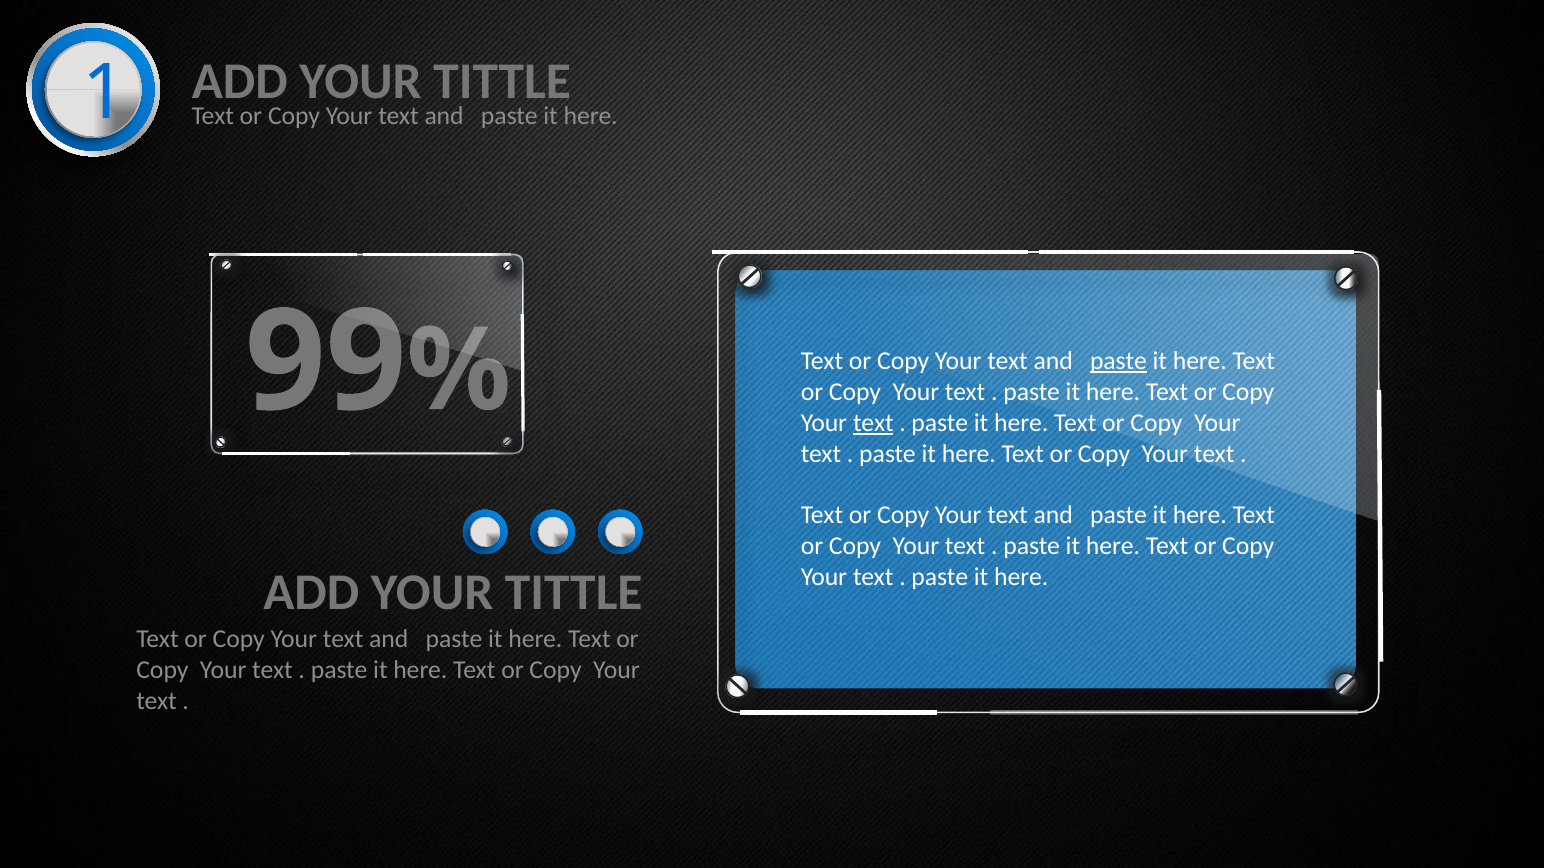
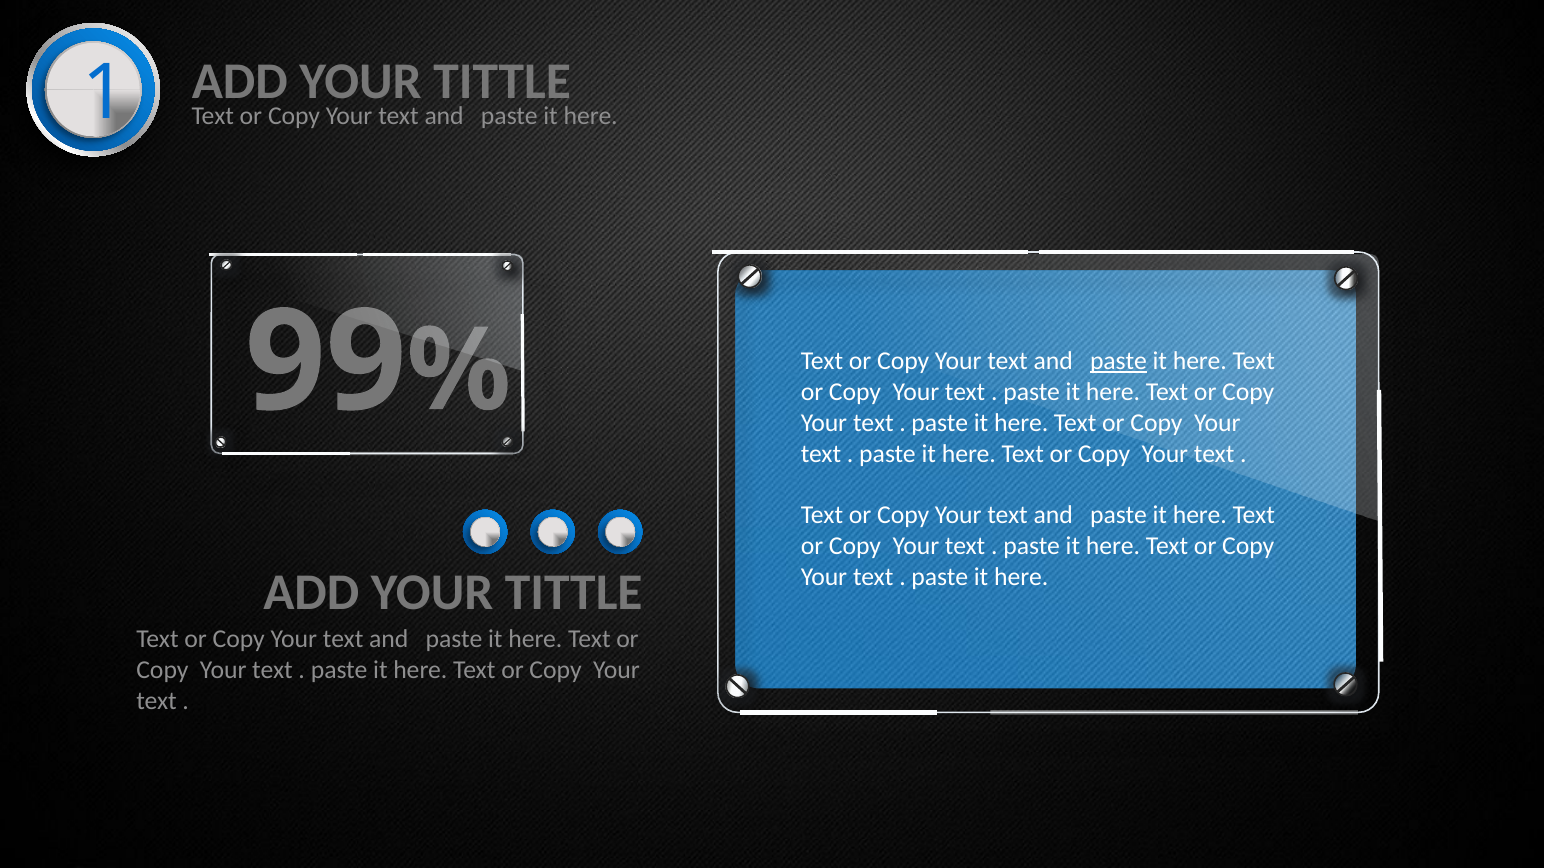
text underline: present -> none (873, 423)
